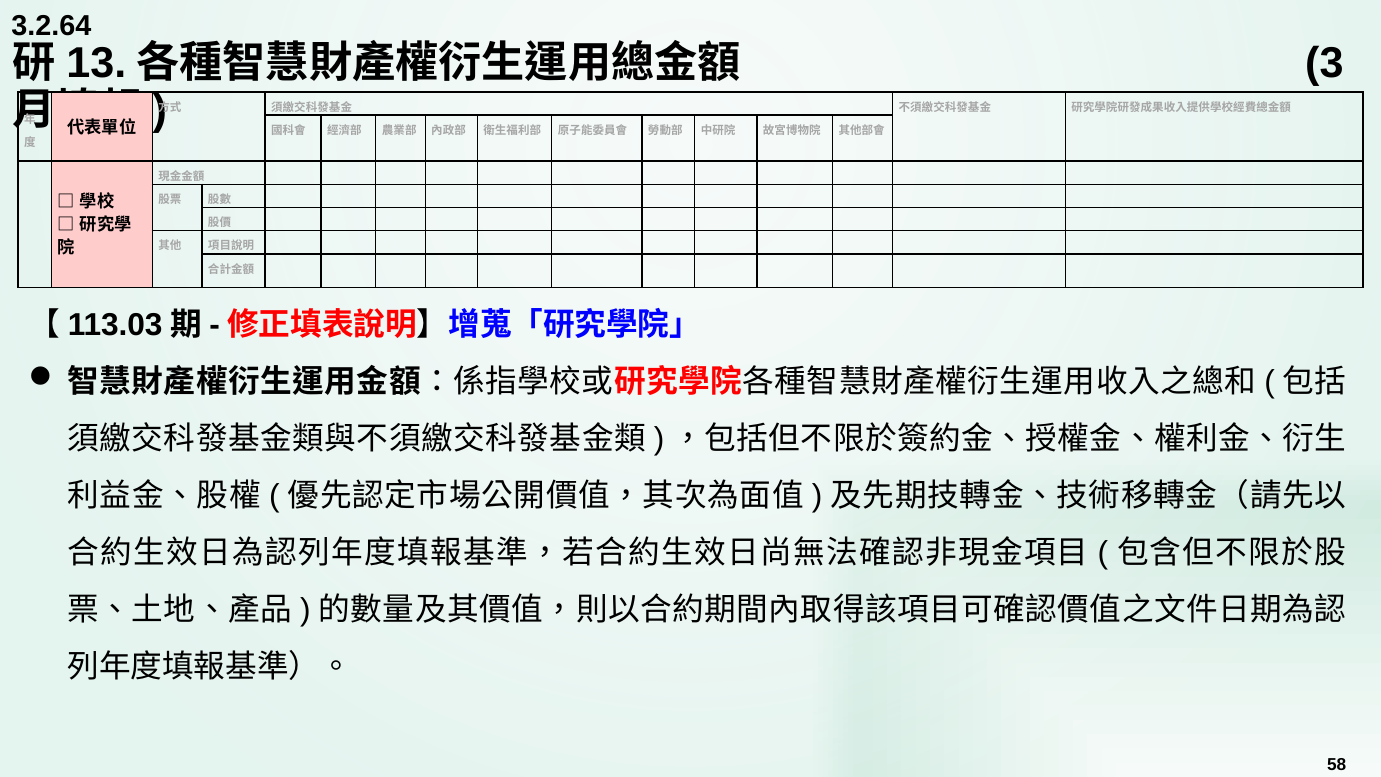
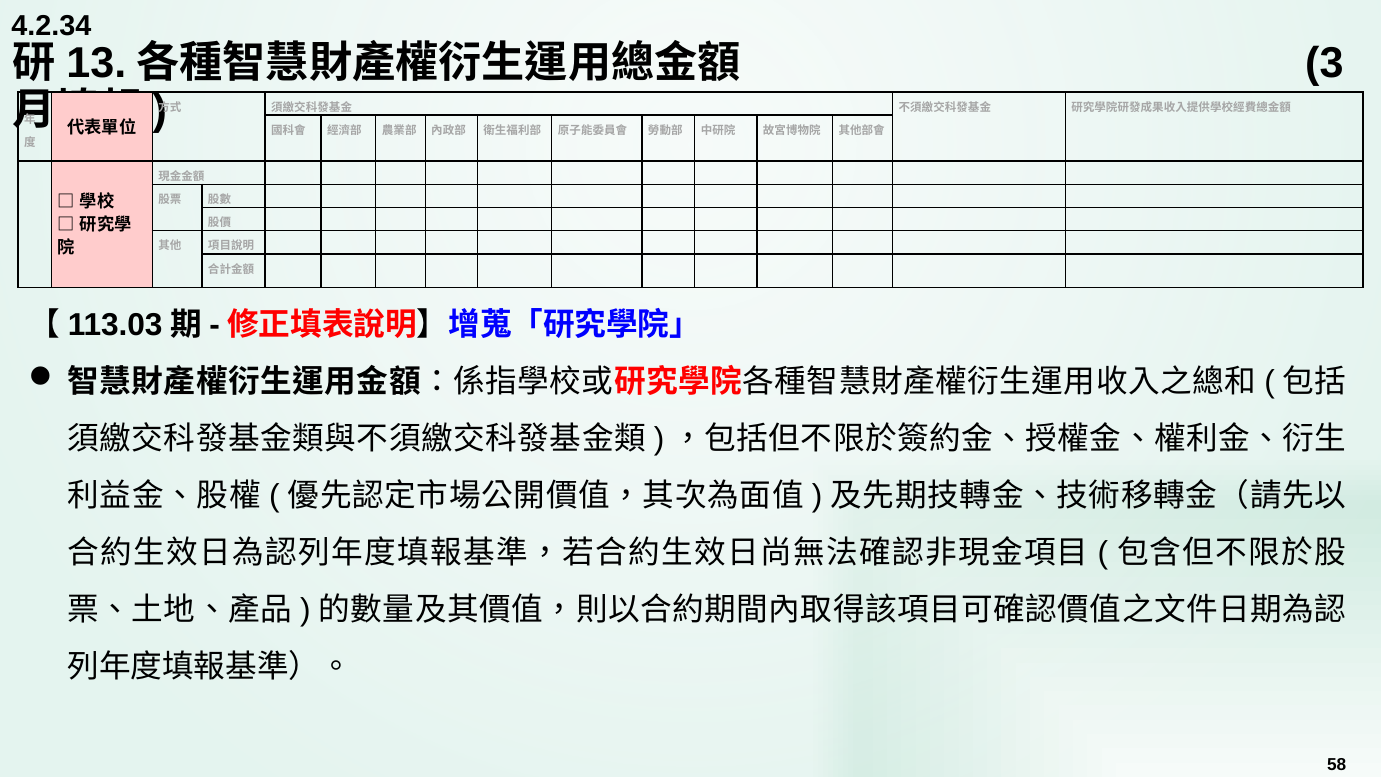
3.2.64: 3.2.64 -> 4.2.34 (51, 26)
